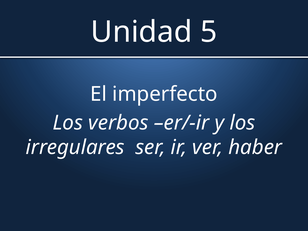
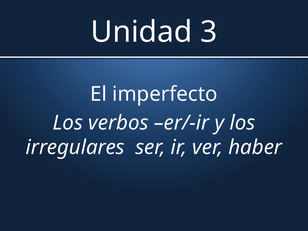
5: 5 -> 3 (209, 32)
